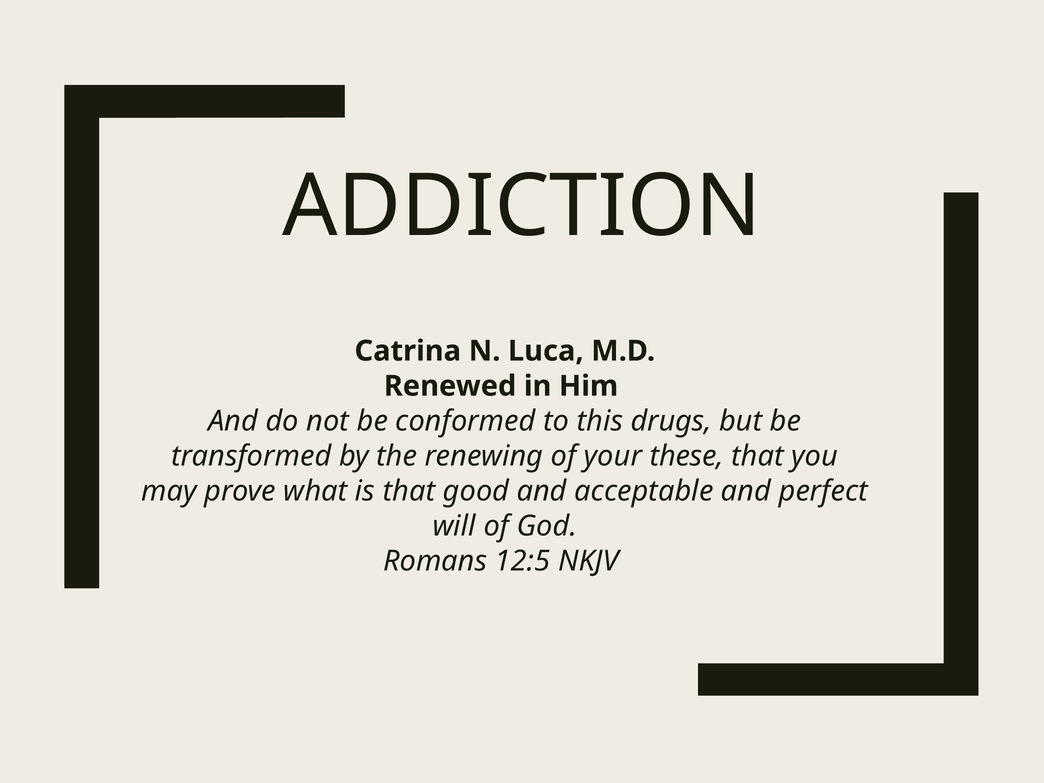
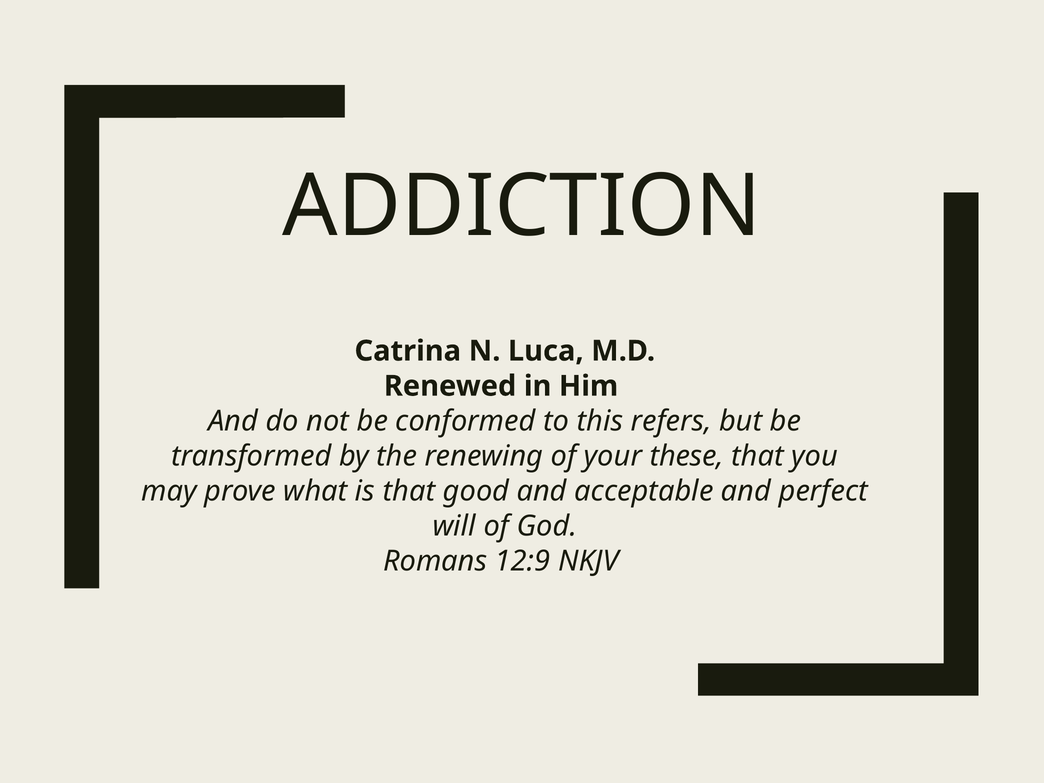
drugs: drugs -> refers (671, 421)
12:5: 12:5 -> 12:9 (523, 561)
